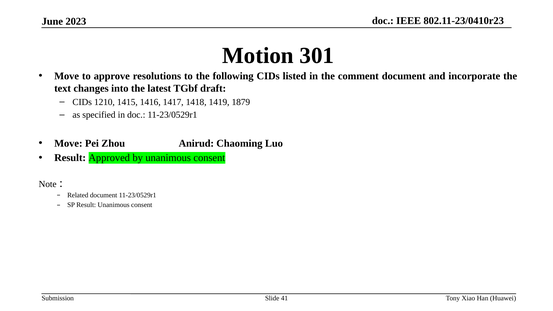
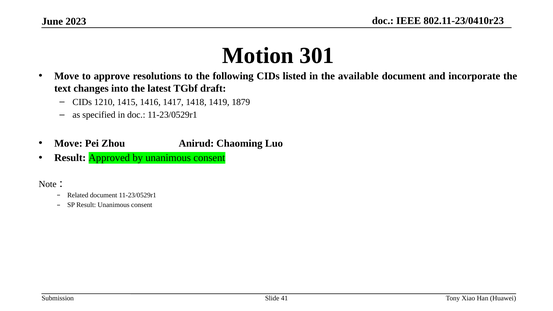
comment: comment -> available (358, 76)
